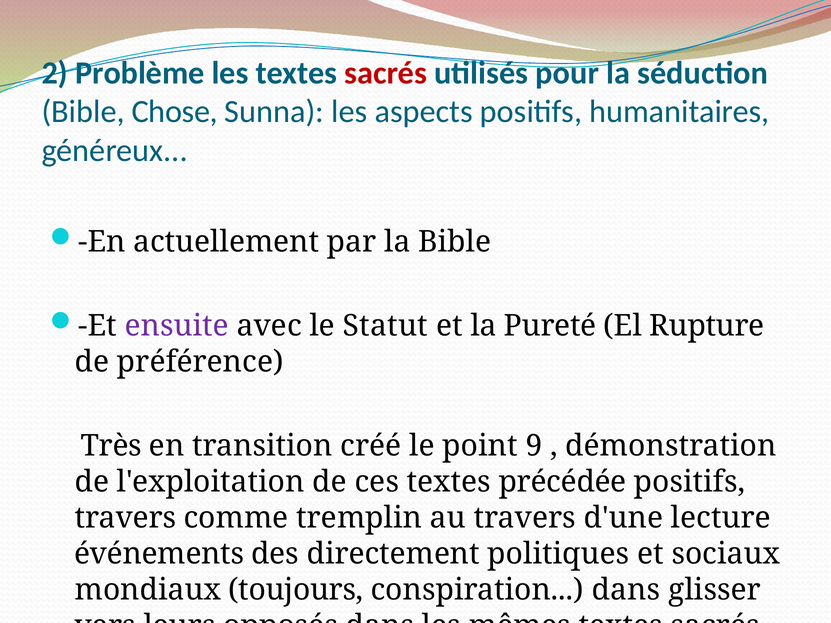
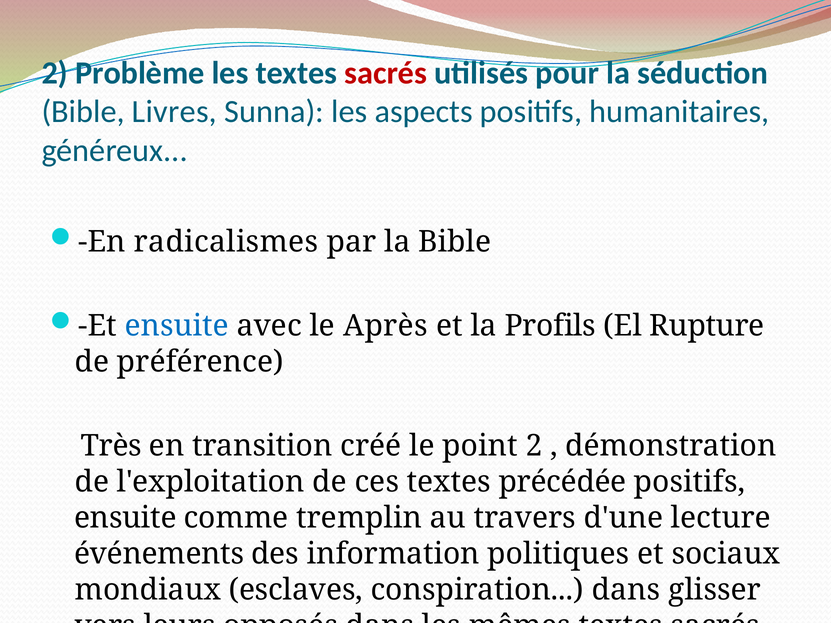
Chose: Chose -> Livres (174, 112)
actuellement: actuellement -> radicalismes (226, 242)
ensuite colour: purple -> blue (177, 326)
Statut: Statut -> Après (385, 326)
Pureté: Pureté -> Profils (550, 326)
point 9: 9 -> 2 (534, 446)
travers: travers -> ensuite (125, 518)
directement: directement -> information (393, 554)
toujours: toujours -> esclaves (296, 590)
